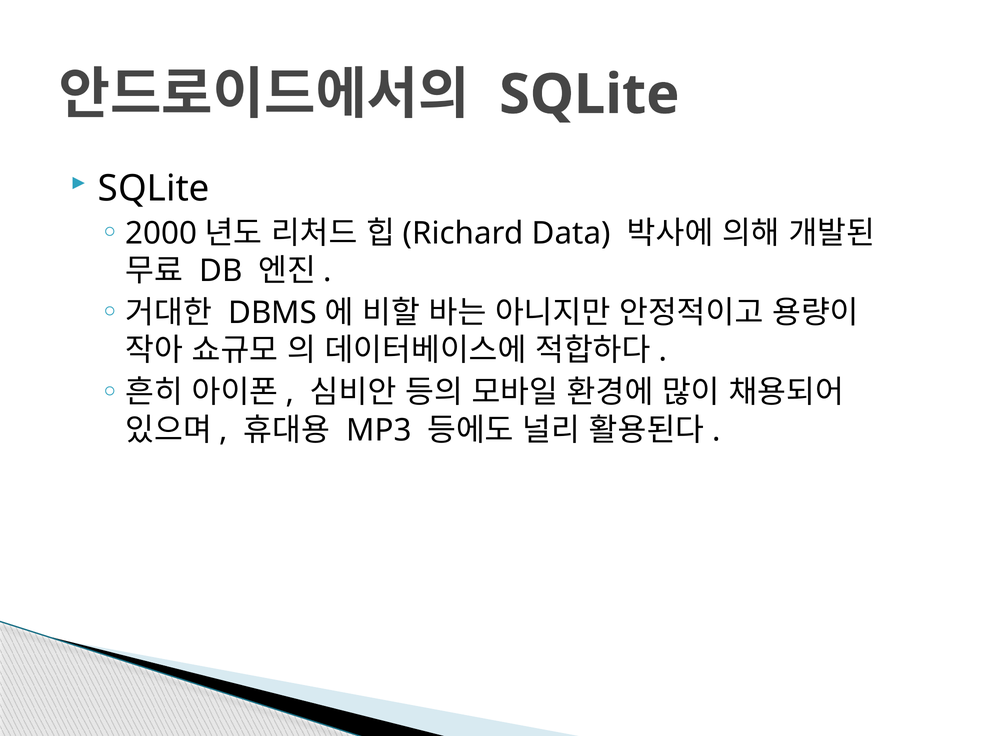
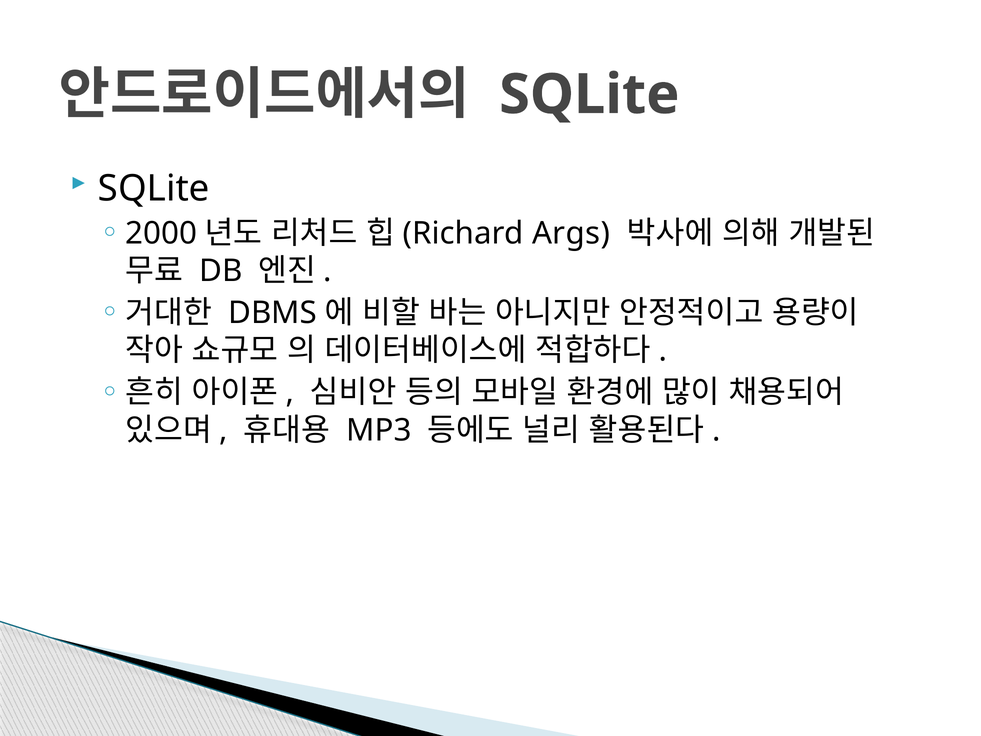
Data: Data -> Args (571, 233)
